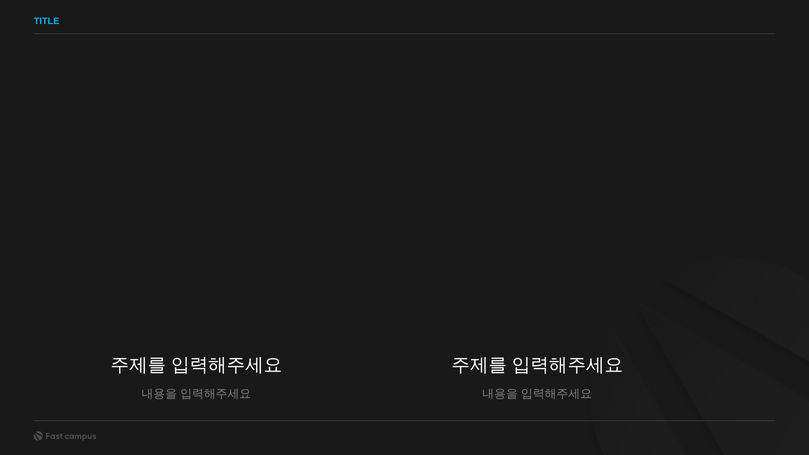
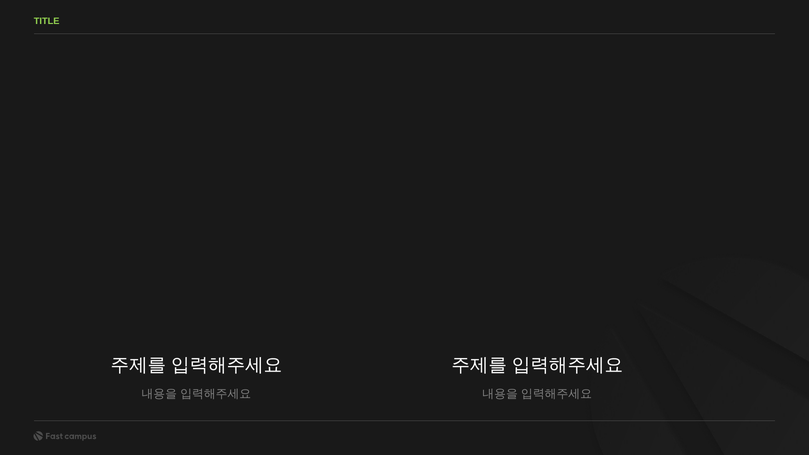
TITLE colour: light blue -> light green (47, 21)
